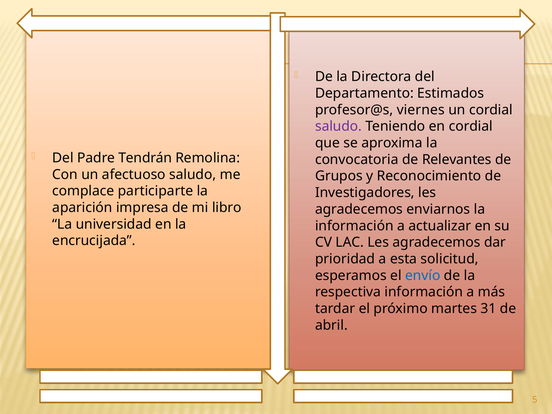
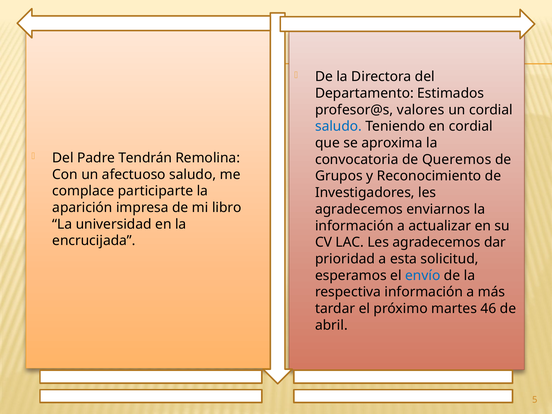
viernes: viernes -> valores (421, 110)
saludo colour: purple -> blue (339, 126)
Relevantes: Relevantes -> Queremos (457, 160)
31: 31 -> 46 (488, 309)
